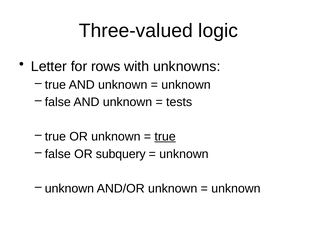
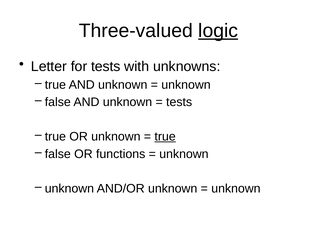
logic underline: none -> present (218, 31)
for rows: rows -> tests (106, 67)
subquery: subquery -> functions (121, 154)
